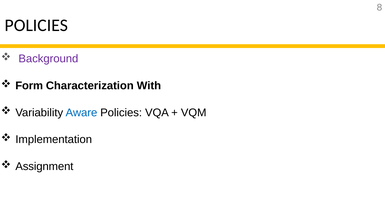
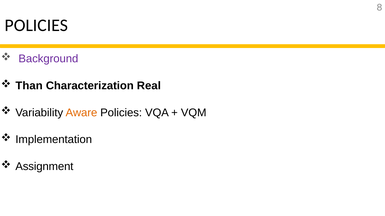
Form: Form -> Than (29, 86)
With: With -> Real (149, 86)
Aware colour: blue -> orange (81, 113)
